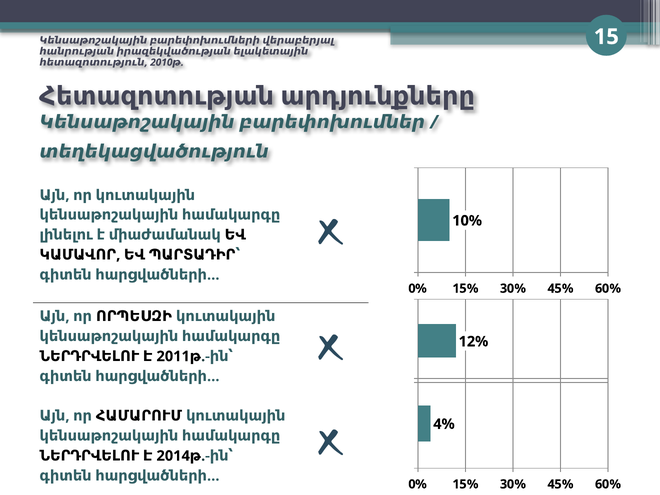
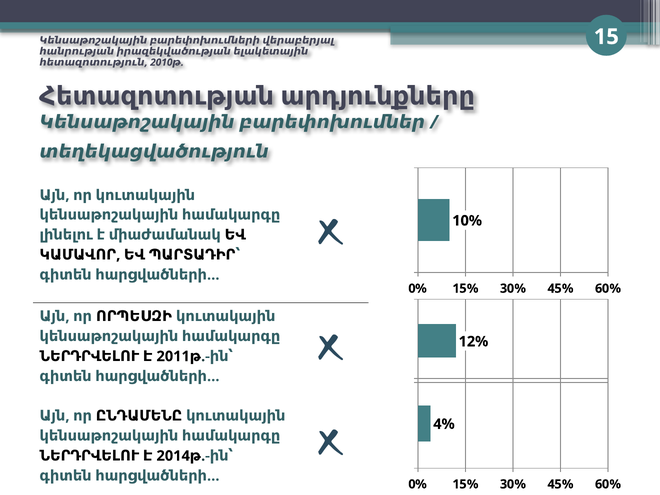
ՀԱՄԱՐՈՒՄ: ՀԱՄԱՐՈՒՄ -> ԸՆԴԱՄԵՆԸ (139, 416)
